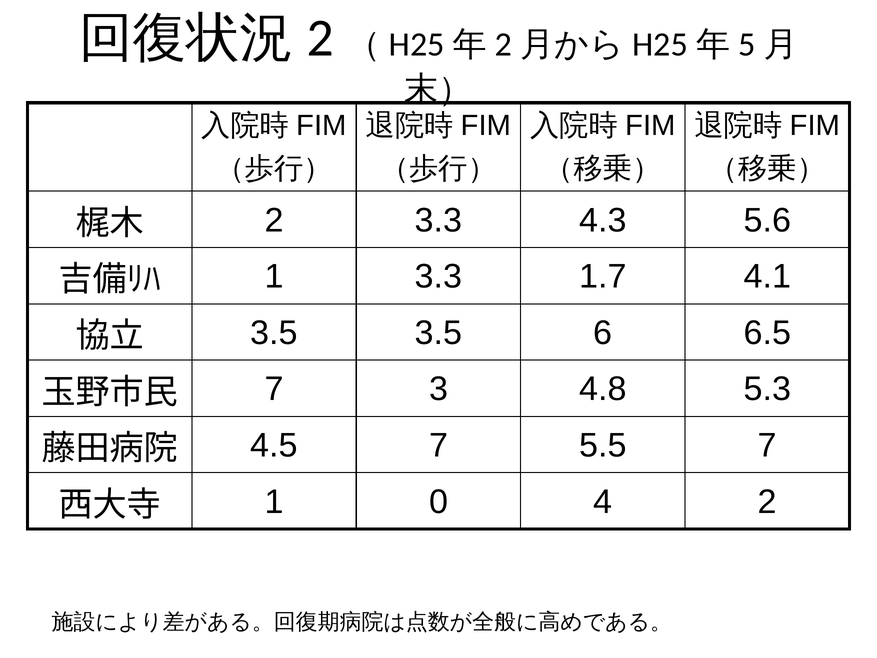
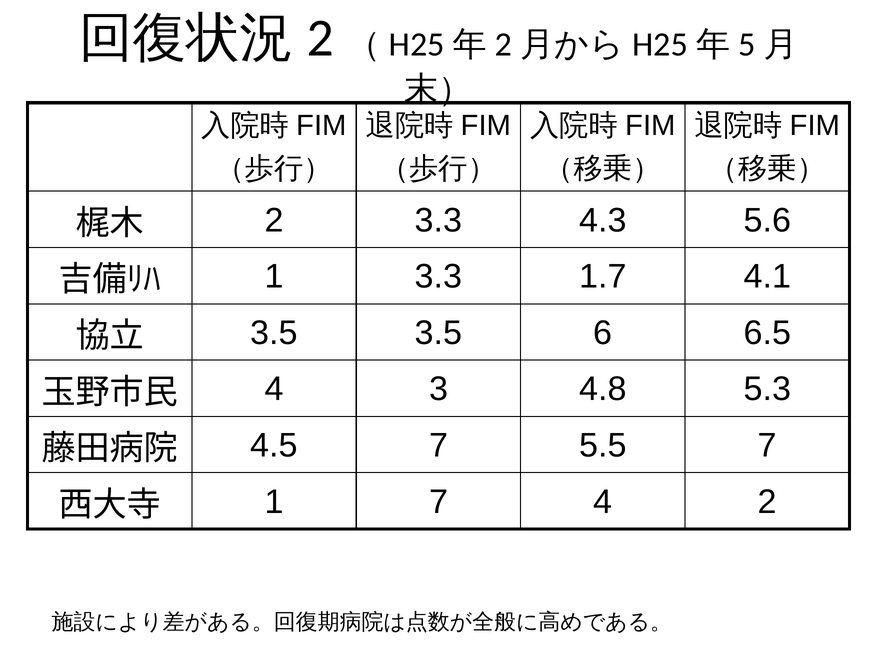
7: 7 -> 4 (274, 389)
1 0: 0 -> 7 (439, 502)
